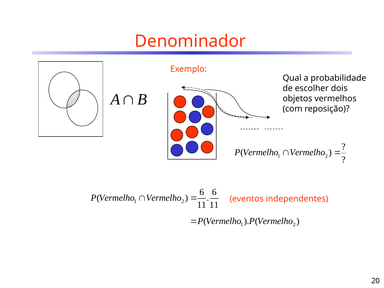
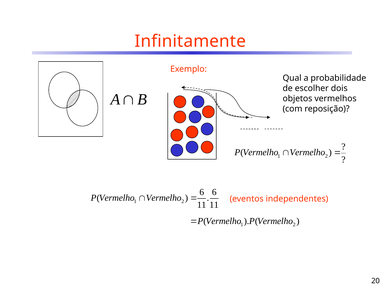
Denominador: Denominador -> Infinitamente (190, 41)
